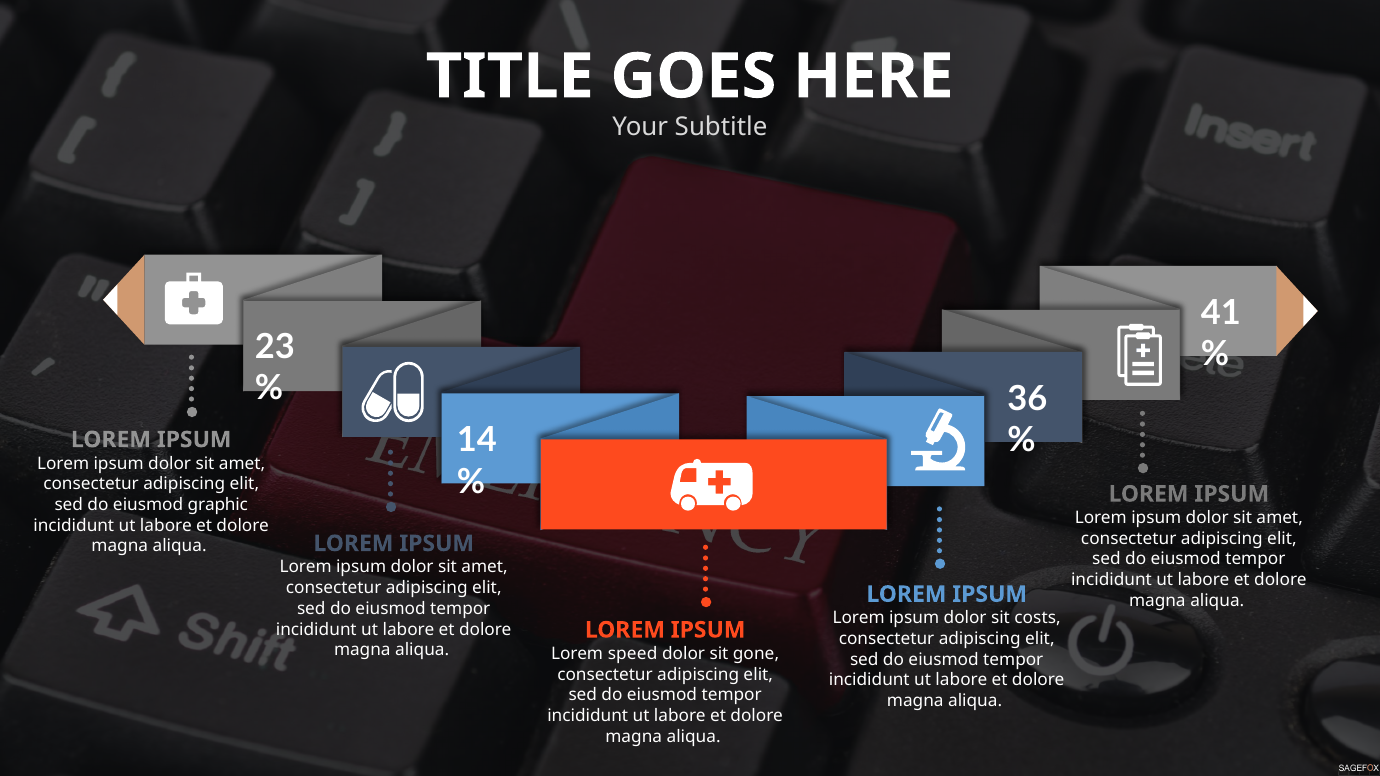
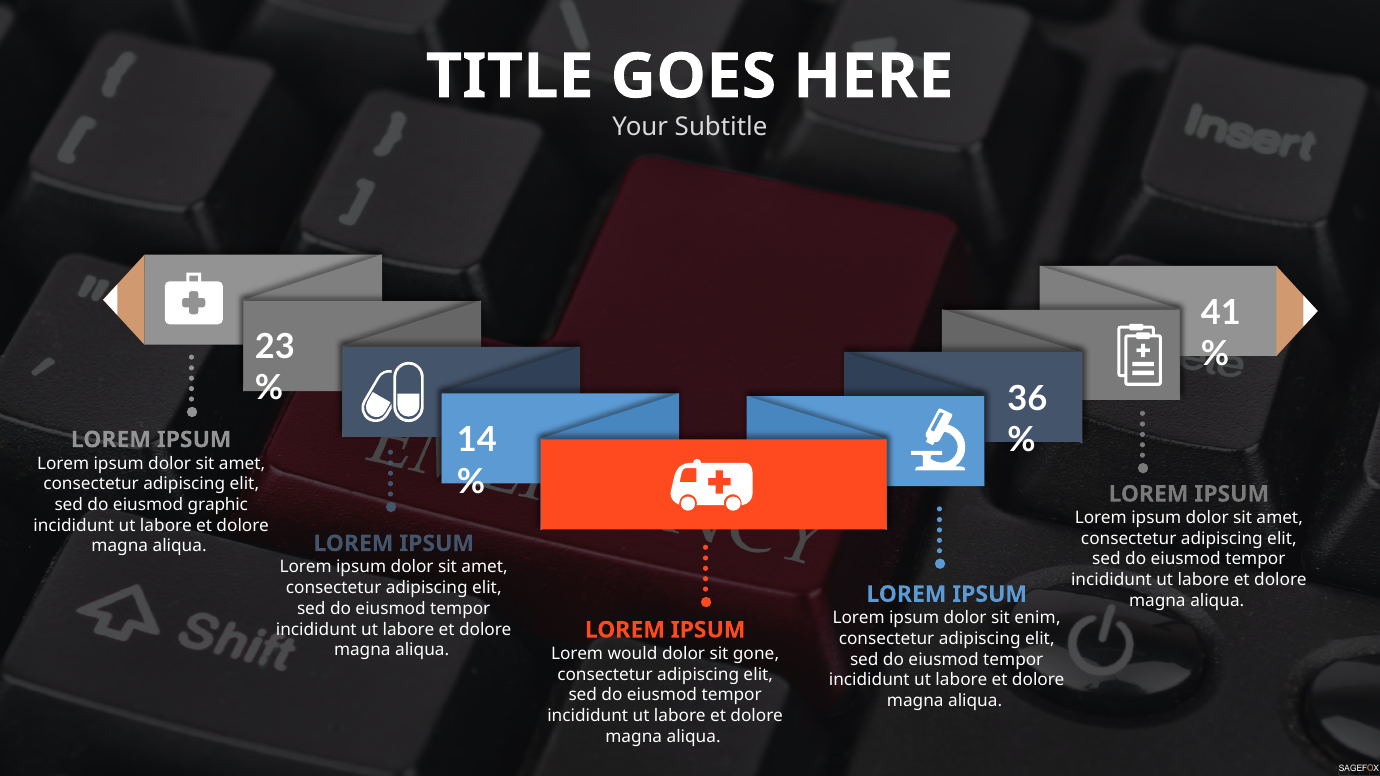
costs: costs -> enim (1038, 618)
speed: speed -> would (633, 654)
